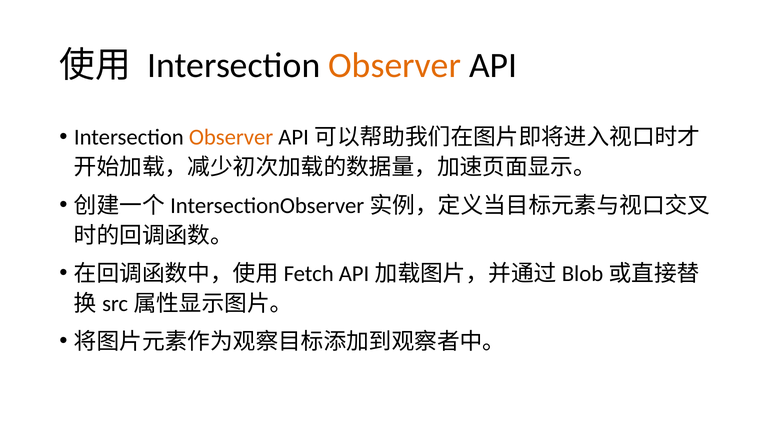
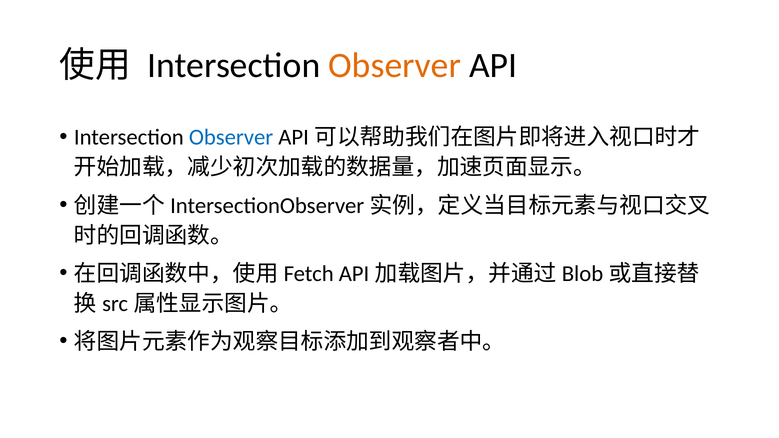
Observer colour: orange -> blue (231, 138)
